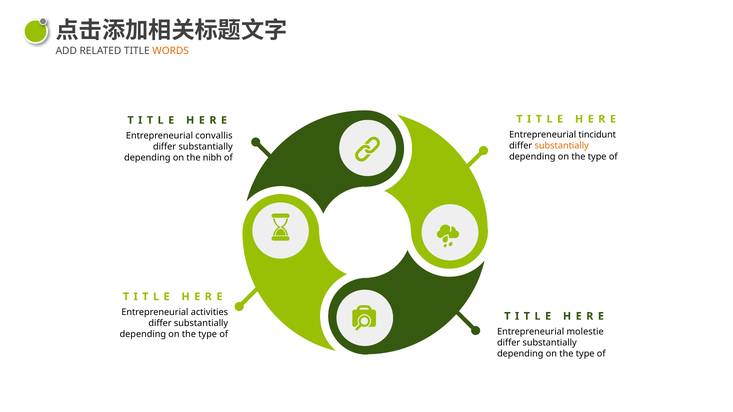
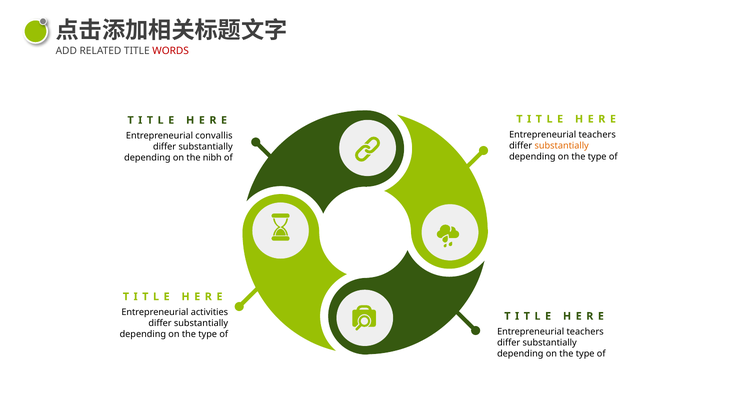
WORDS colour: orange -> red (171, 51)
tincidunt: tincidunt -> teachers (597, 135)
molestie: molestie -> teachers (585, 332)
